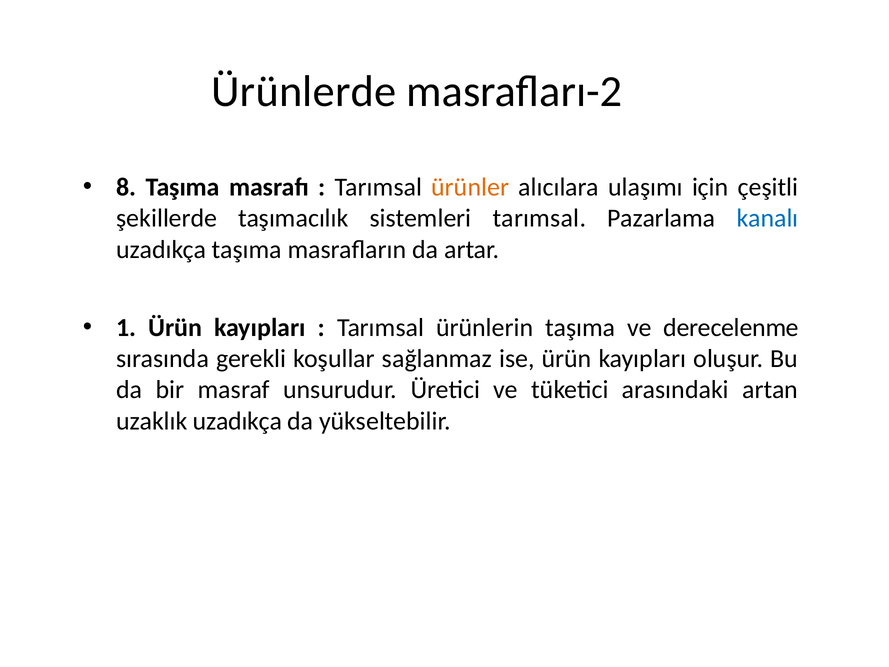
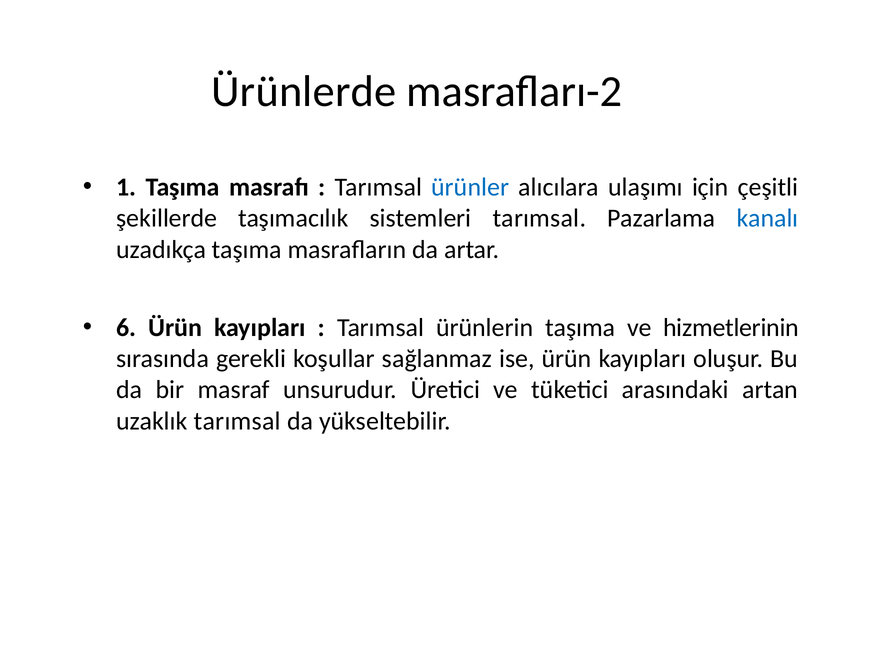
8: 8 -> 1 (126, 187)
ürünler colour: orange -> blue (470, 187)
1: 1 -> 6 (126, 327)
derecelenme: derecelenme -> hizmetlerinin (731, 327)
uzaklık uzadıkça: uzadıkça -> tarımsal (237, 421)
